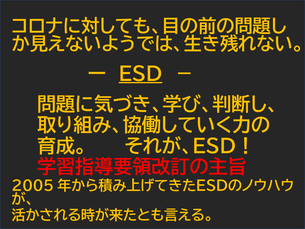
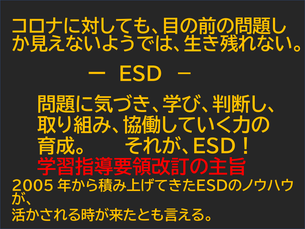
ＥＳＤ underline: present -> none (141, 74)
